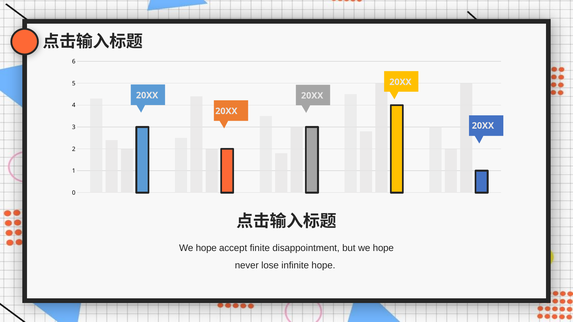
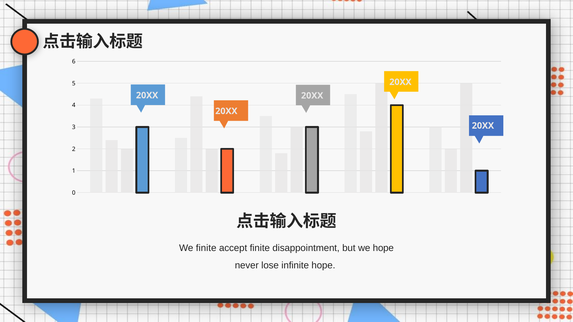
hope: hope -> finite (206, 248)
